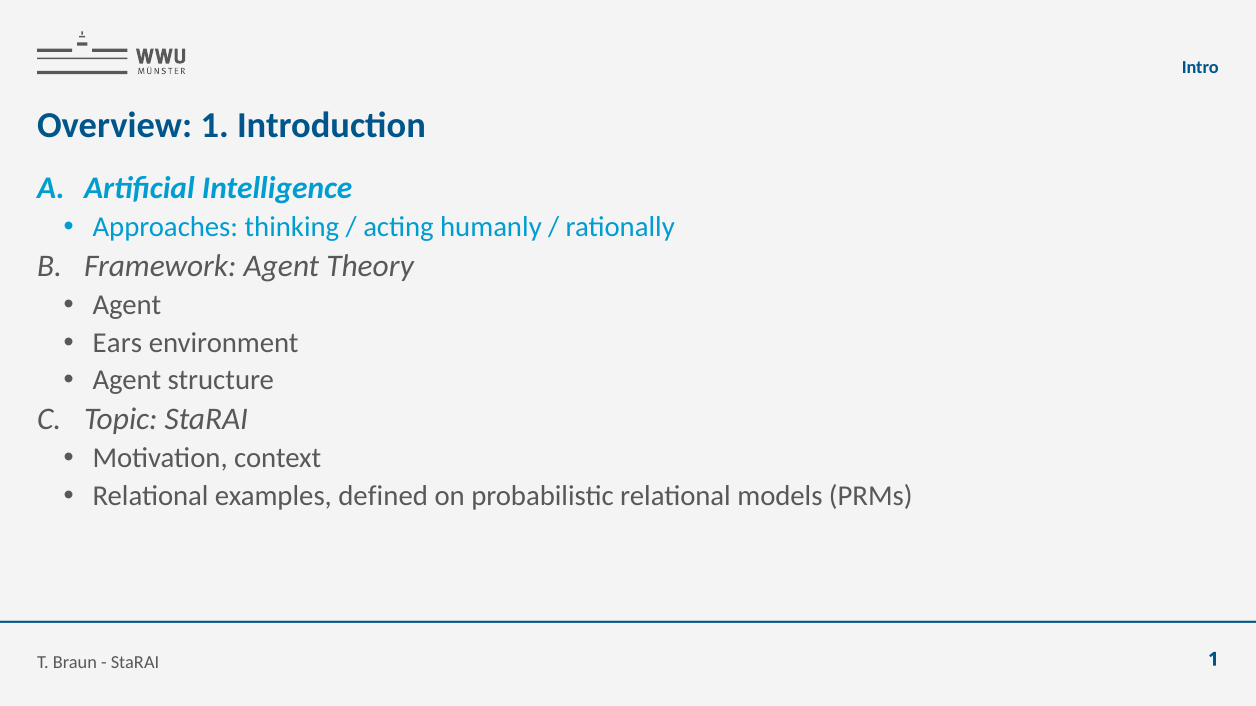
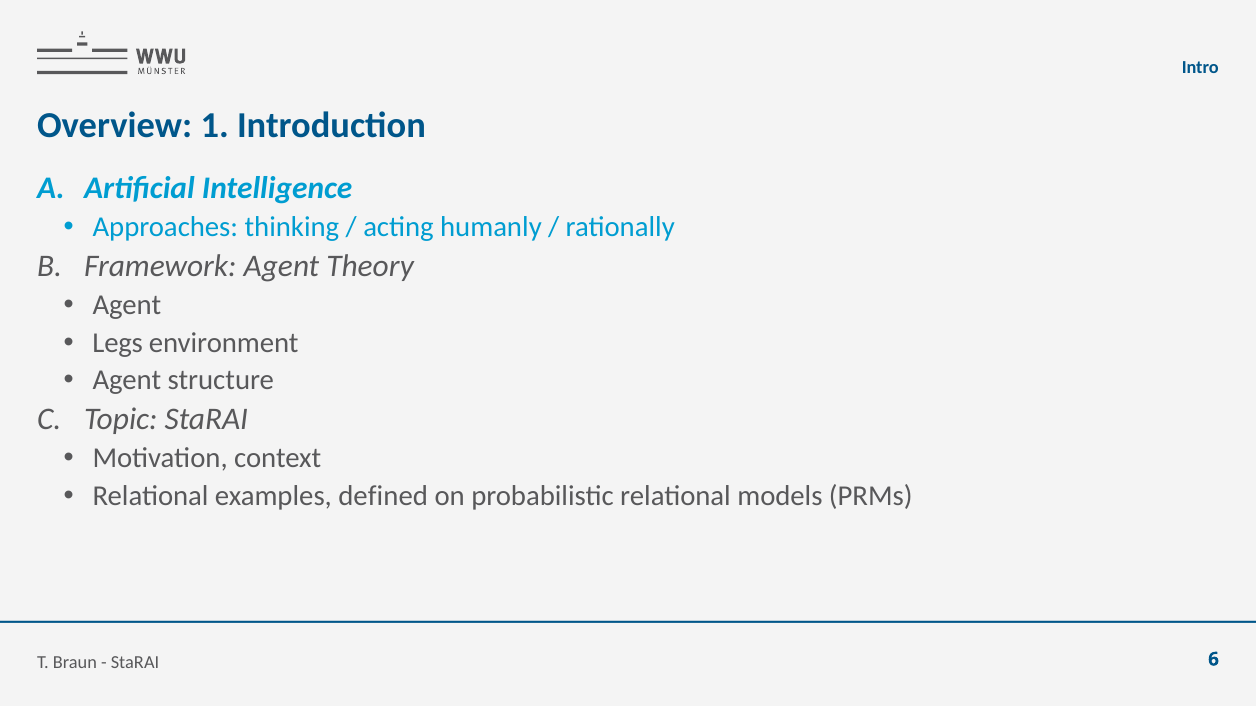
Ears: Ears -> Legs (118, 343)
StaRAI 1: 1 -> 6 (1214, 660)
